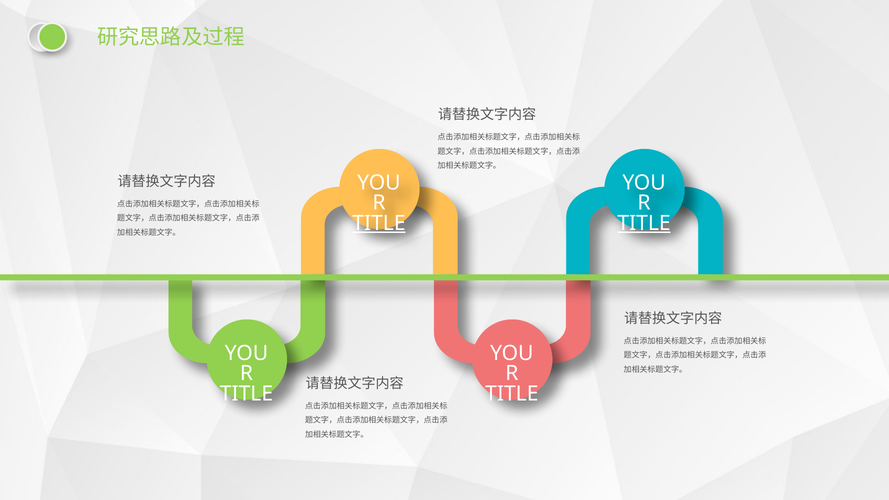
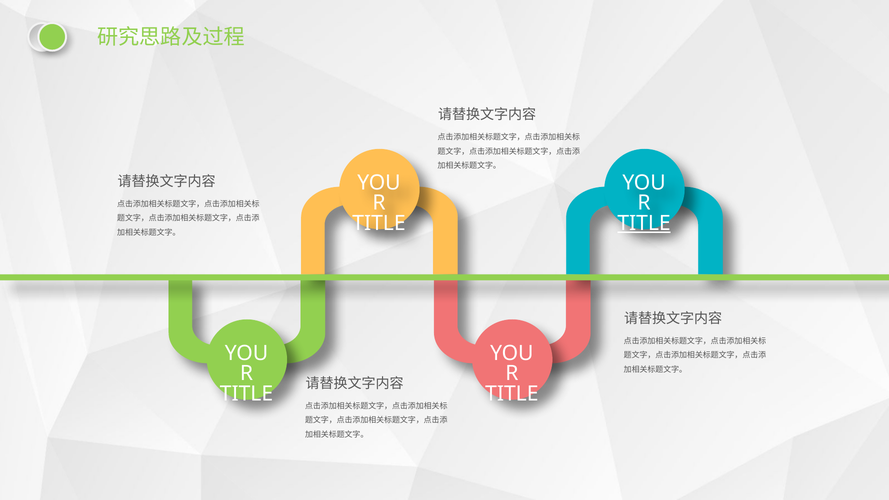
TITLE underline: present -> none (379, 223)
